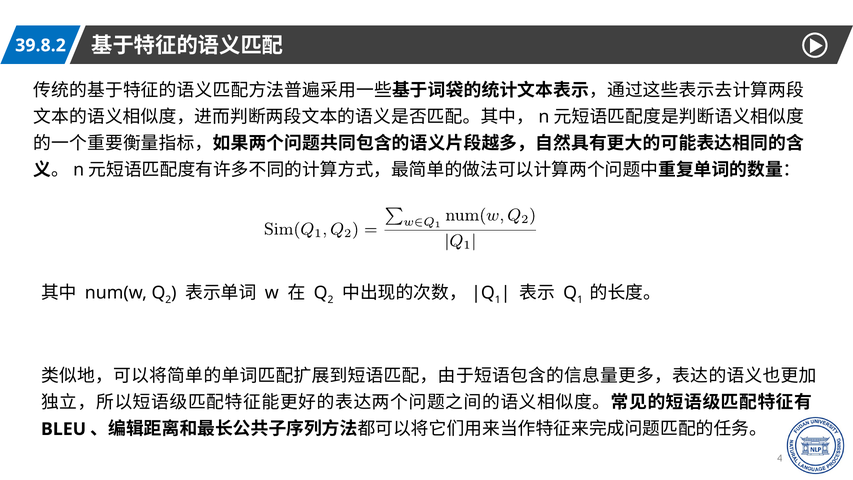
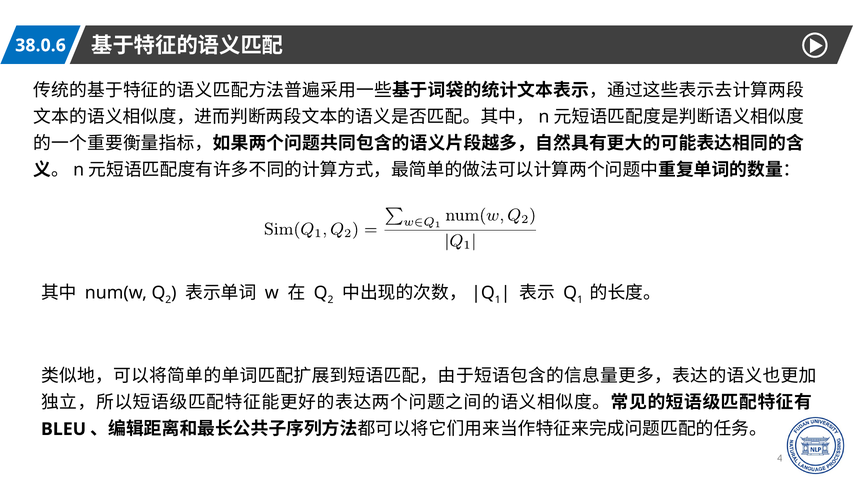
39.8.2: 39.8.2 -> 38.0.6 (41, 45)
